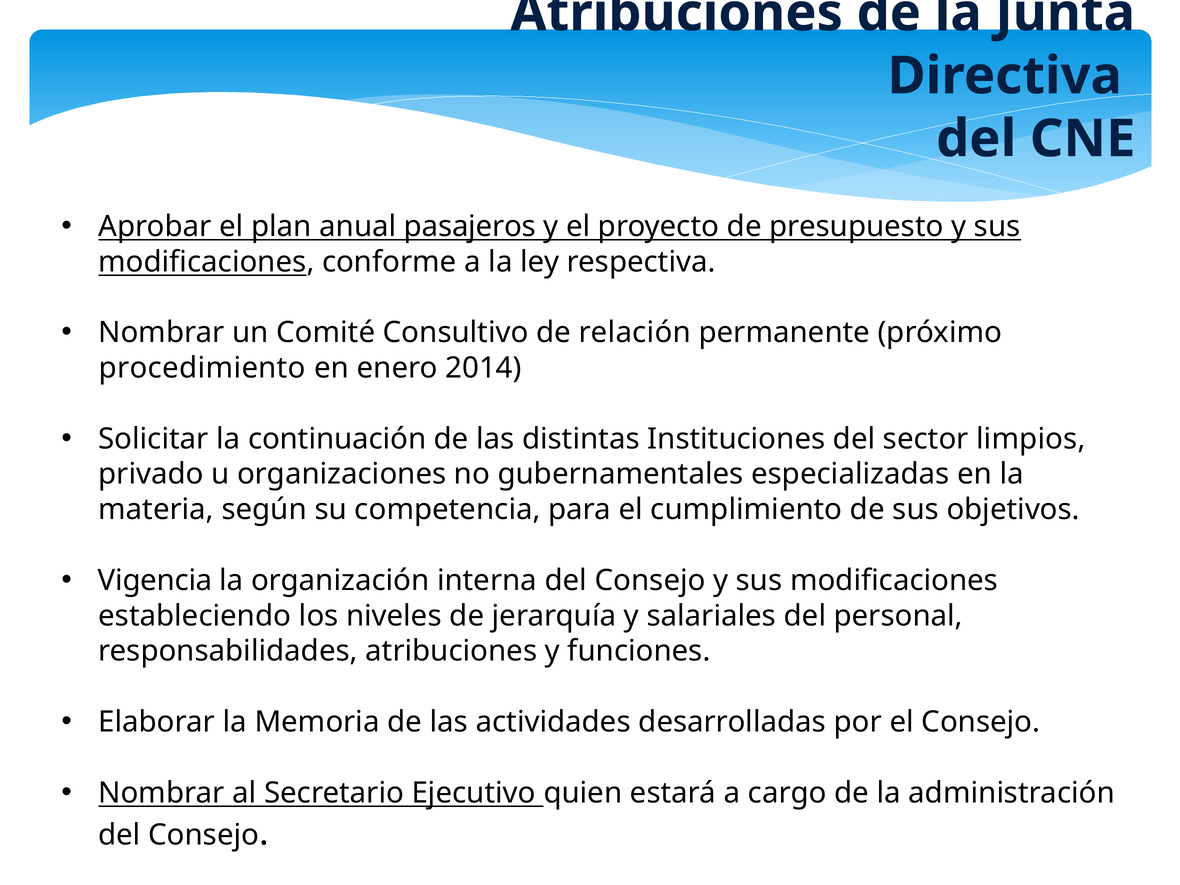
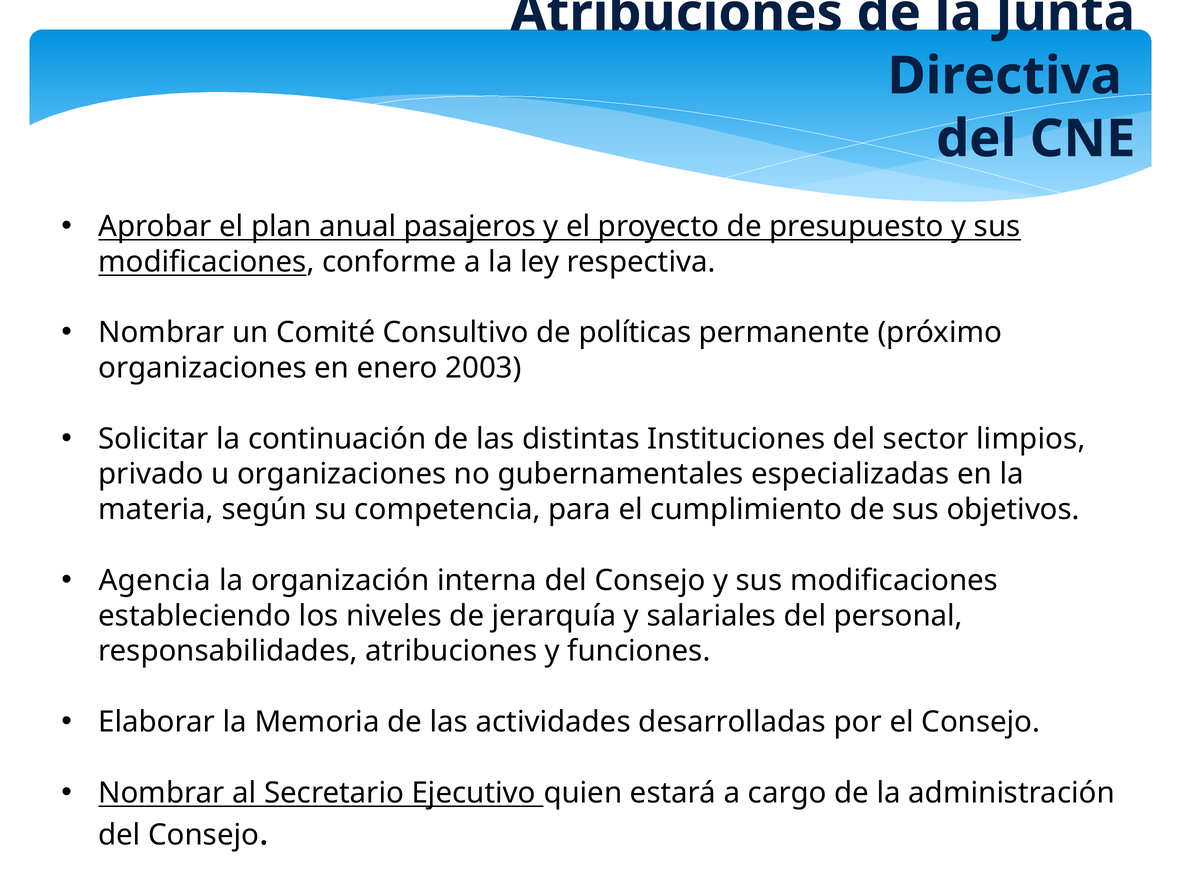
relación: relación -> políticas (635, 333)
procedimiento: procedimiento -> organizaciones (203, 368)
2014: 2014 -> 2003 (484, 368)
Vigencia: Vigencia -> Agencia (155, 580)
